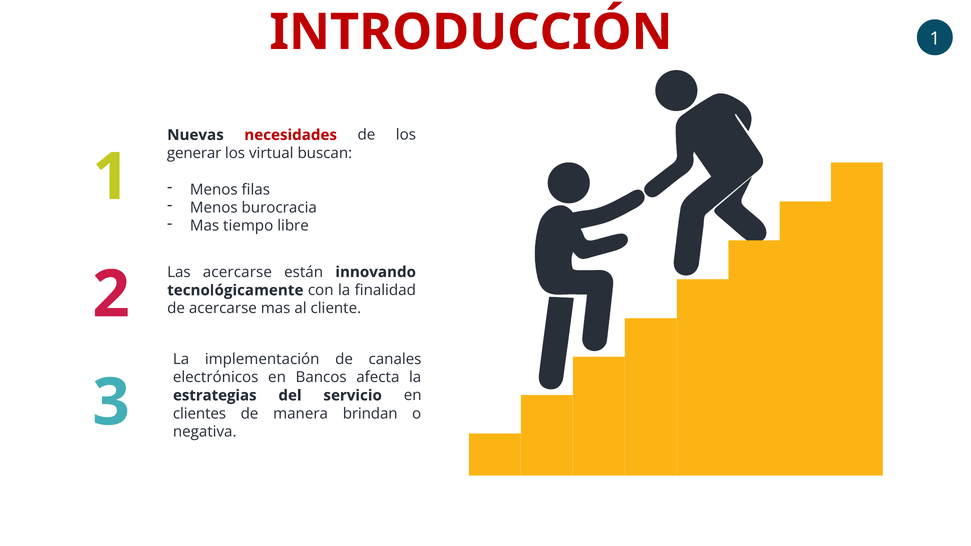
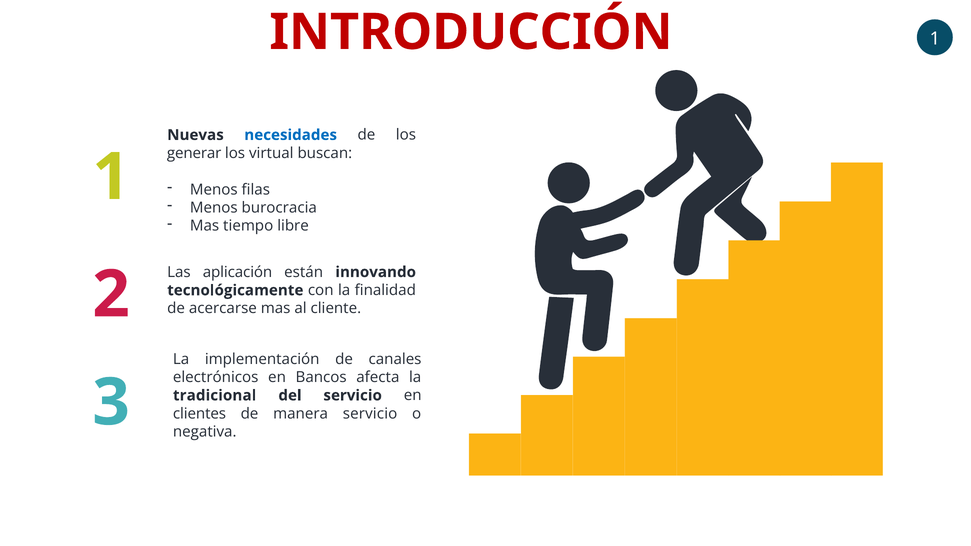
necesidades colour: red -> blue (291, 135)
Las acercarse: acercarse -> aplicación (238, 272)
estrategias: estrategias -> tradicional (215, 396)
manera brindan: brindan -> servicio (370, 414)
